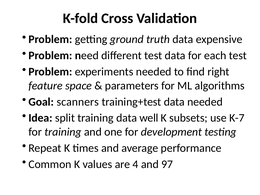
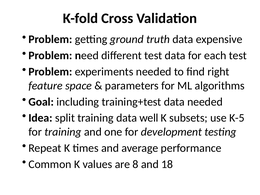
scanners: scanners -> including (78, 102)
K-7: K-7 -> K-5 (237, 118)
4: 4 -> 8 (135, 164)
97: 97 -> 18 (167, 164)
